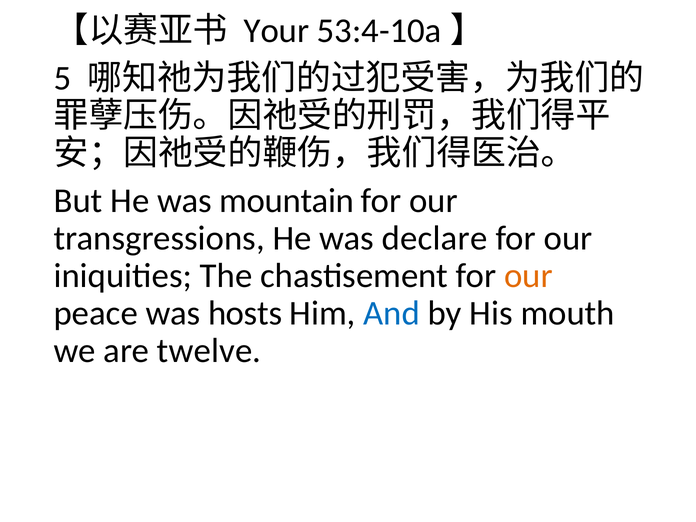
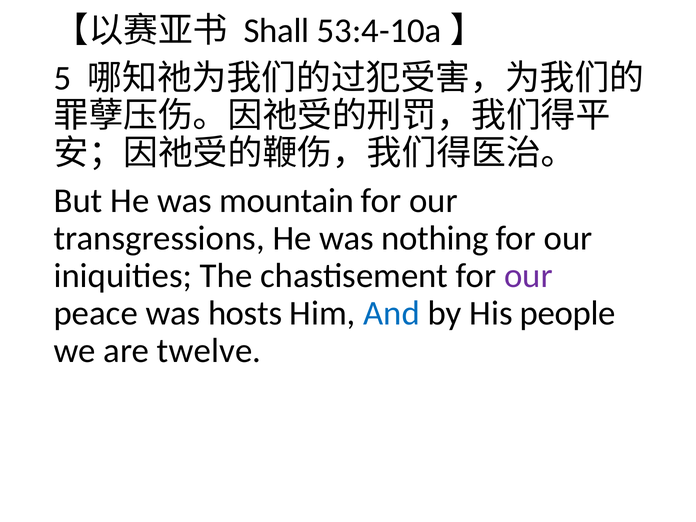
Your: Your -> Shall (277, 31)
declare: declare -> nothing (435, 238)
our colour: orange -> purple (528, 276)
mouth: mouth -> people (568, 313)
